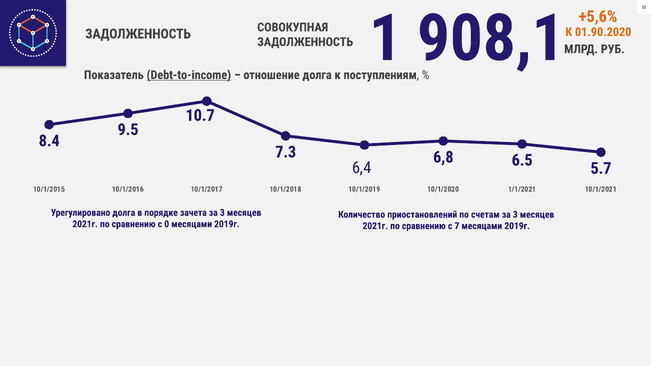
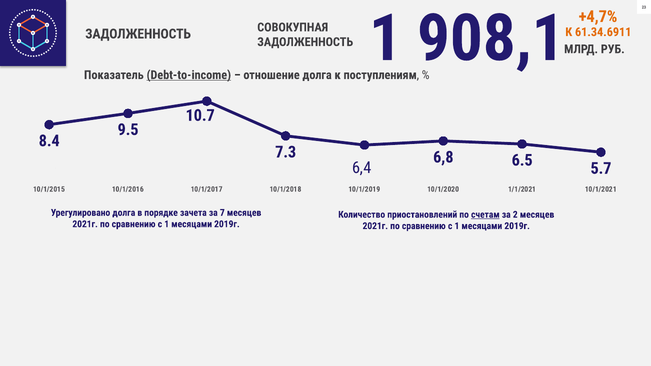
+5,6%: +5,6% -> +4,7% (598, 17)
01.90.2020: 01.90.2020 -> 61.34.6911 (603, 32)
зачета за 3: 3 -> 7 (222, 213)
счетам underline: none -> present (485, 215)
3: 3 -> 2 (515, 215)
0: 0 -> 1 (167, 224)
7: 7 -> 1 (457, 226)
